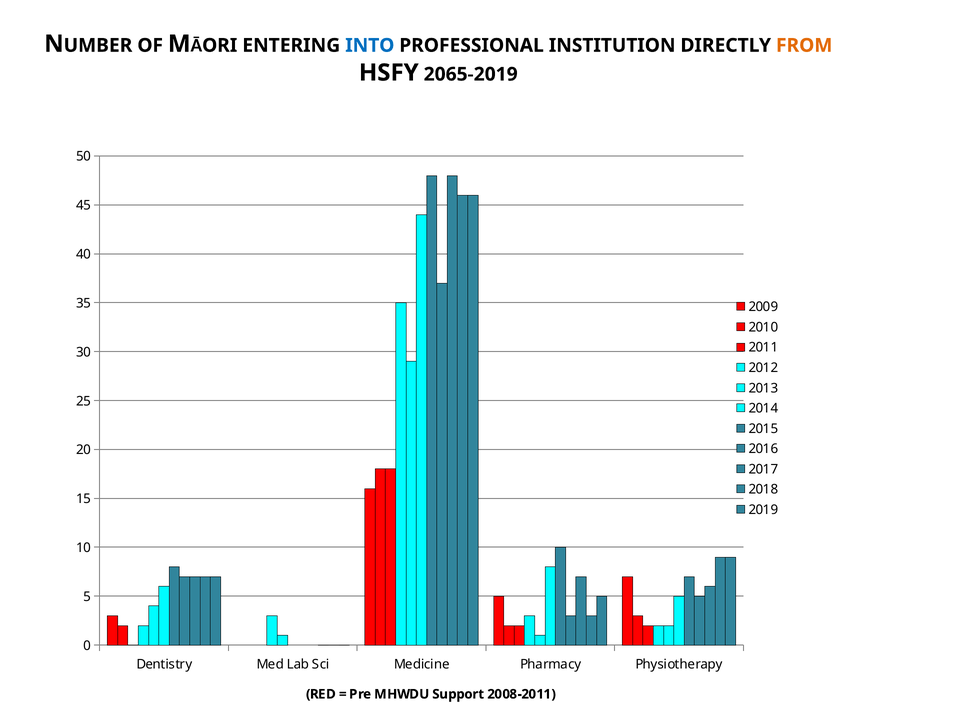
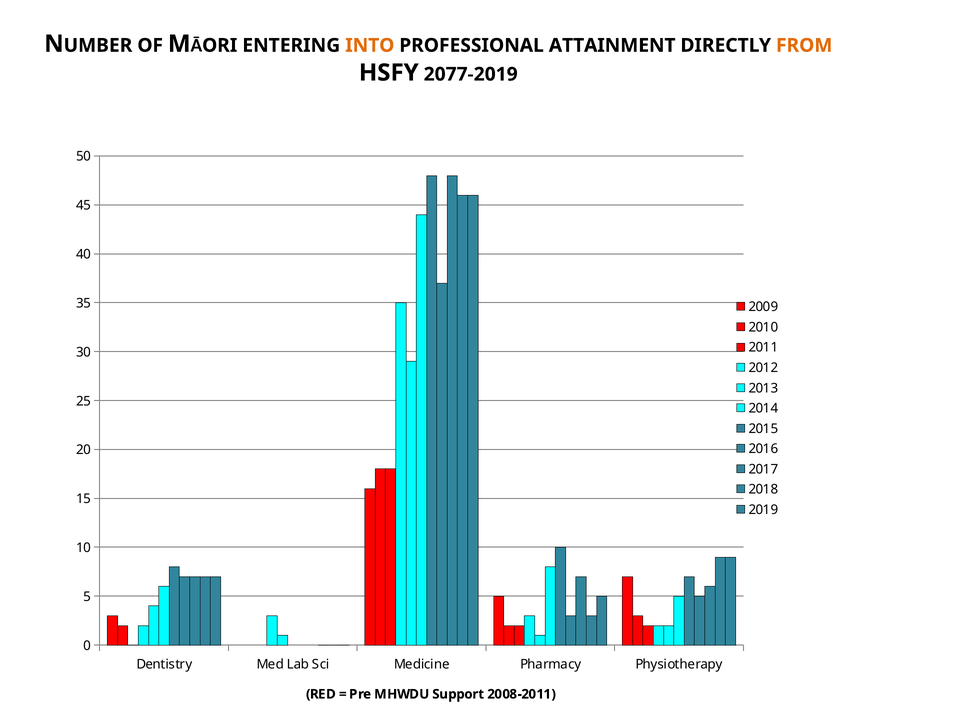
INTO colour: blue -> orange (370, 45)
INSTITUTION: INSTITUTION -> ATTAINMENT (612, 45)
2065-2019: 2065-2019 -> 2077-2019 (471, 74)
